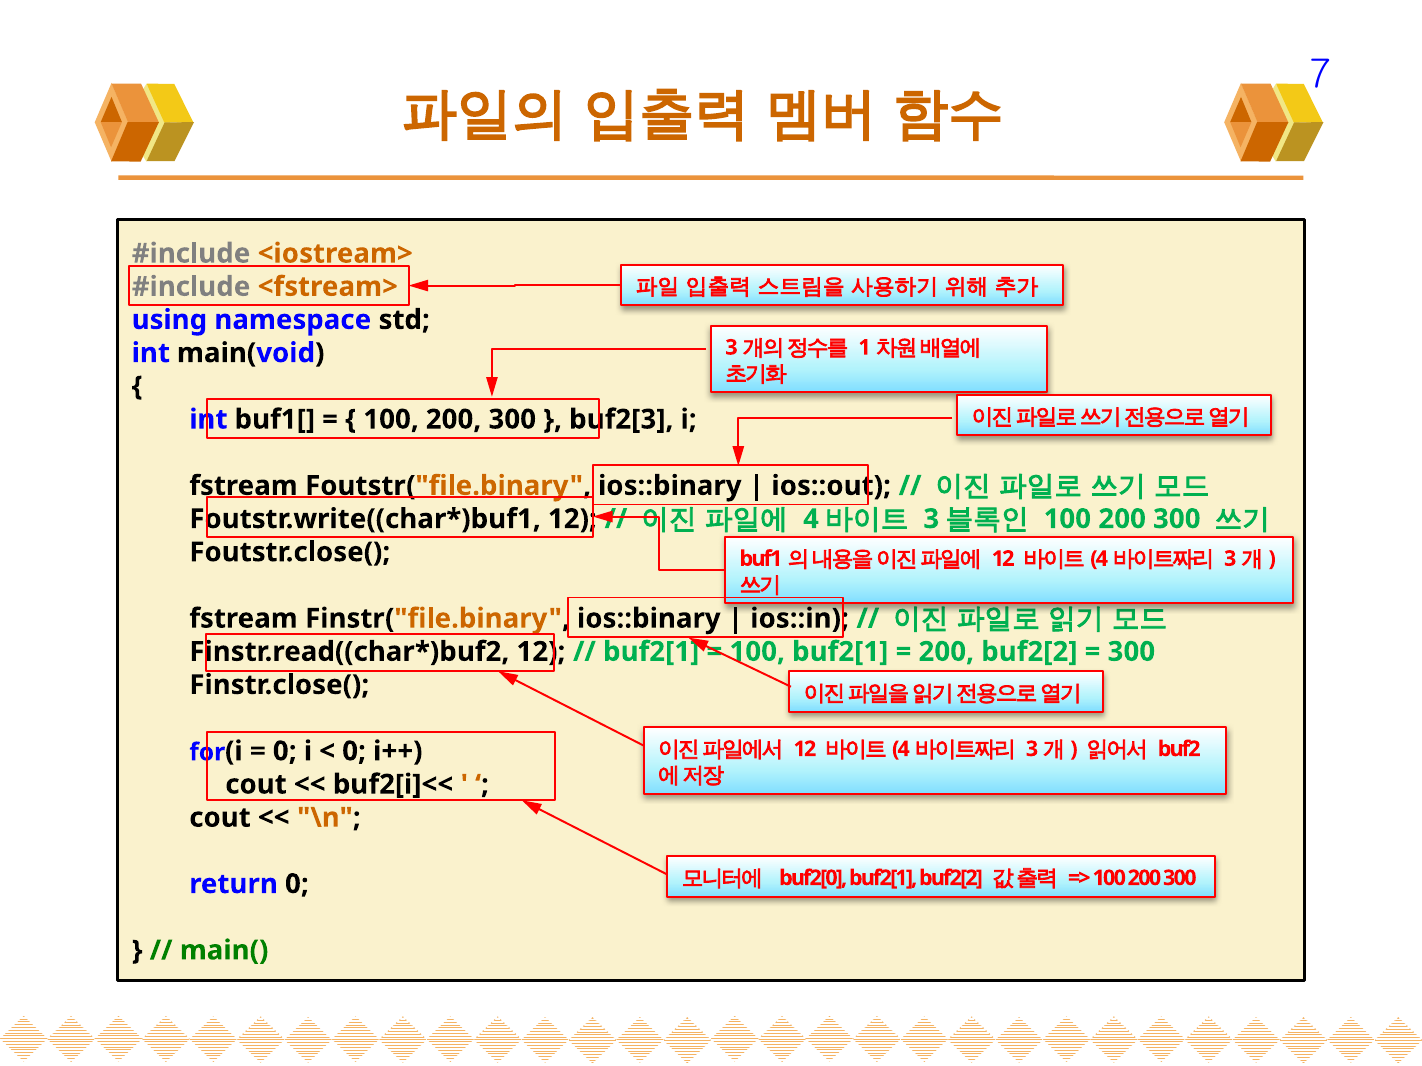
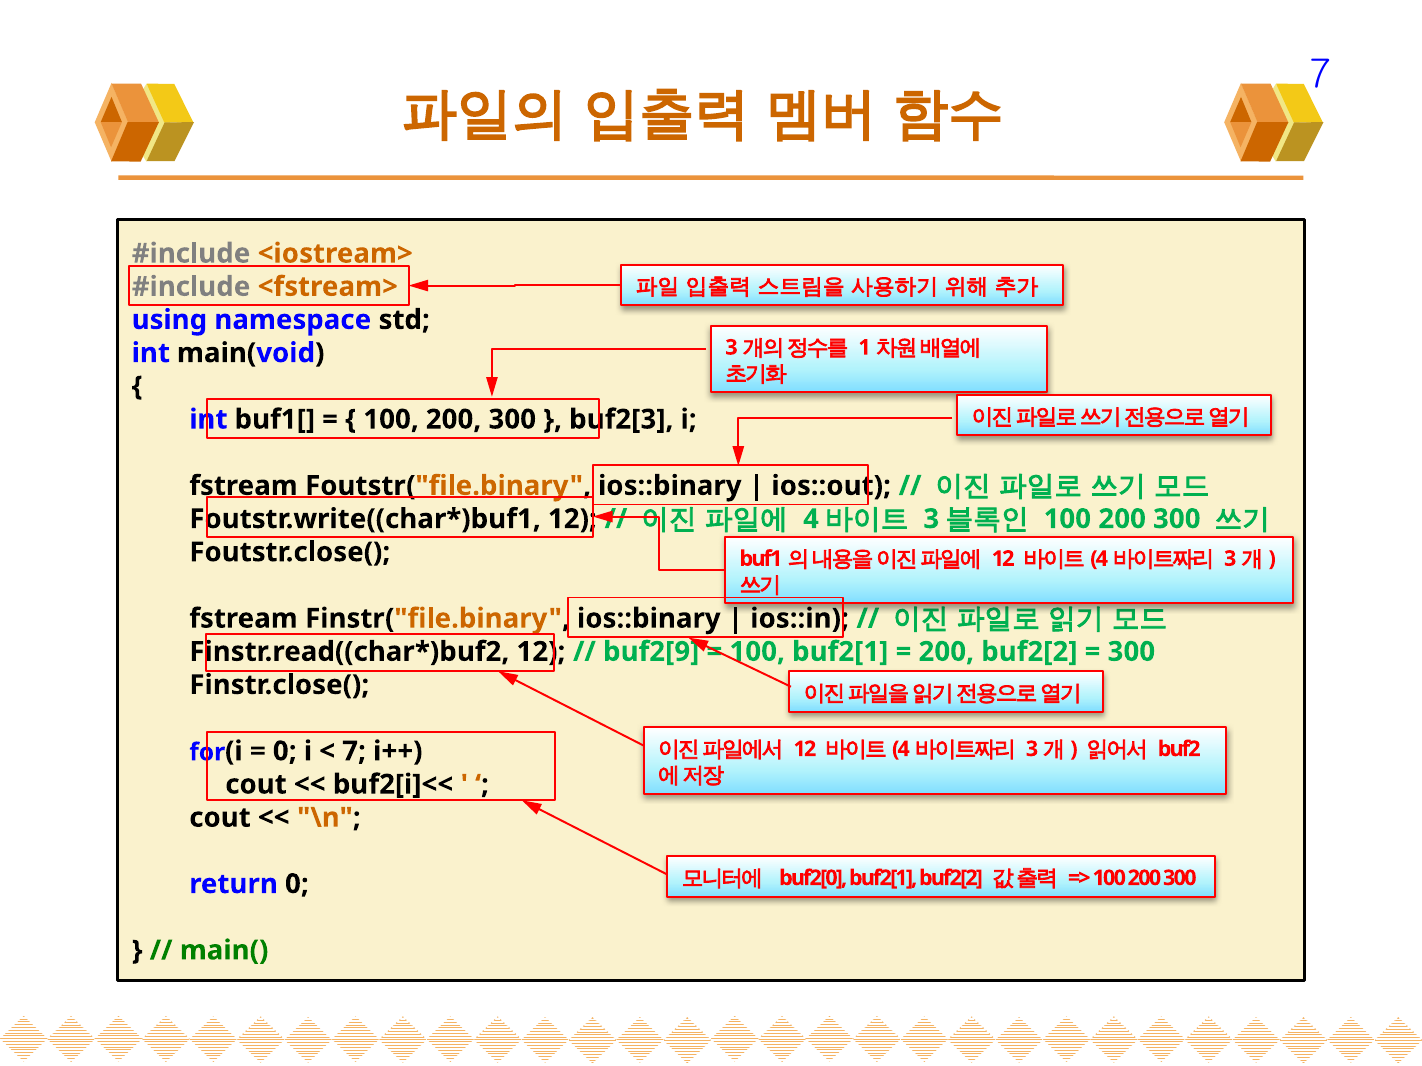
buf2[1: buf2[1 -> buf2[9 (651, 652)
0: 0 -> 7 (354, 752)
